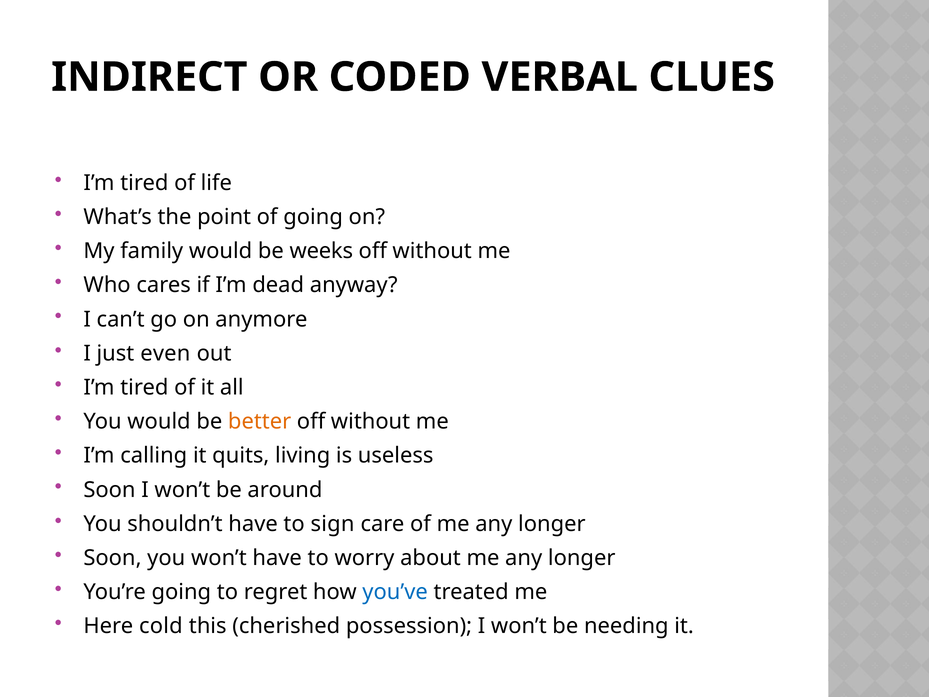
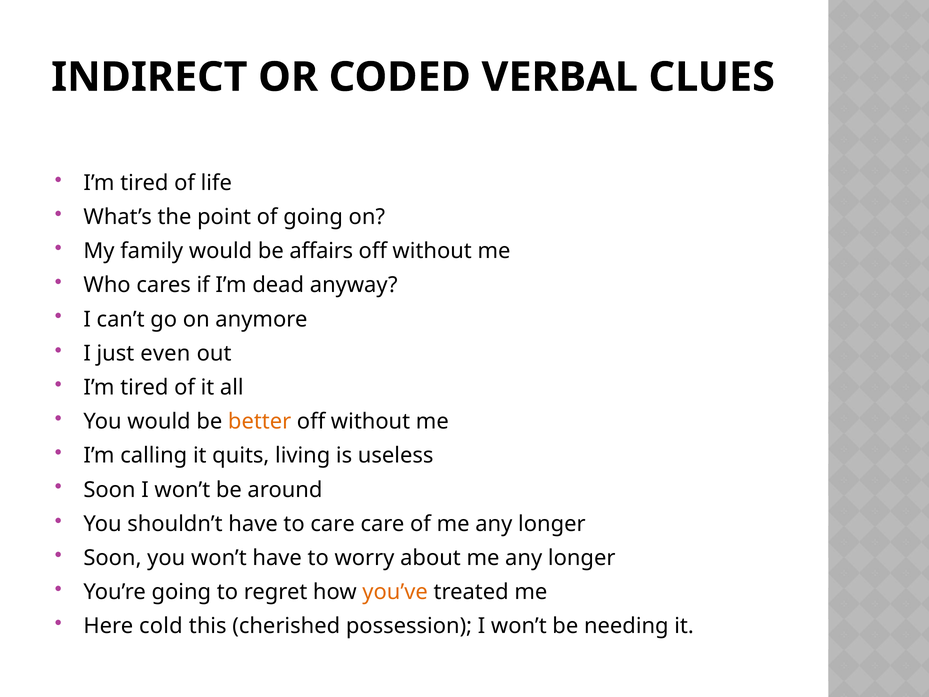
weeks: weeks -> affairs (321, 251)
to sign: sign -> care (333, 524)
you’ve colour: blue -> orange (395, 592)
